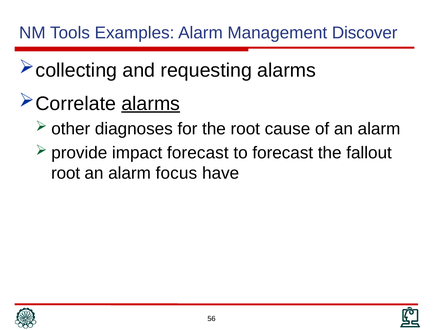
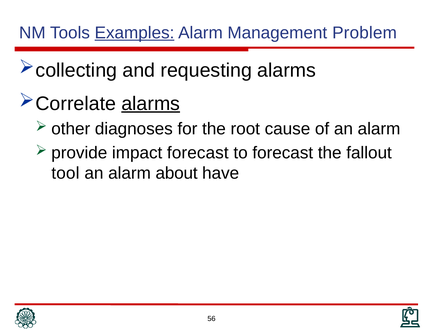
Examples underline: none -> present (135, 33)
Discover: Discover -> Problem (365, 33)
root: root -> tool (65, 173)
focus: focus -> about (177, 173)
